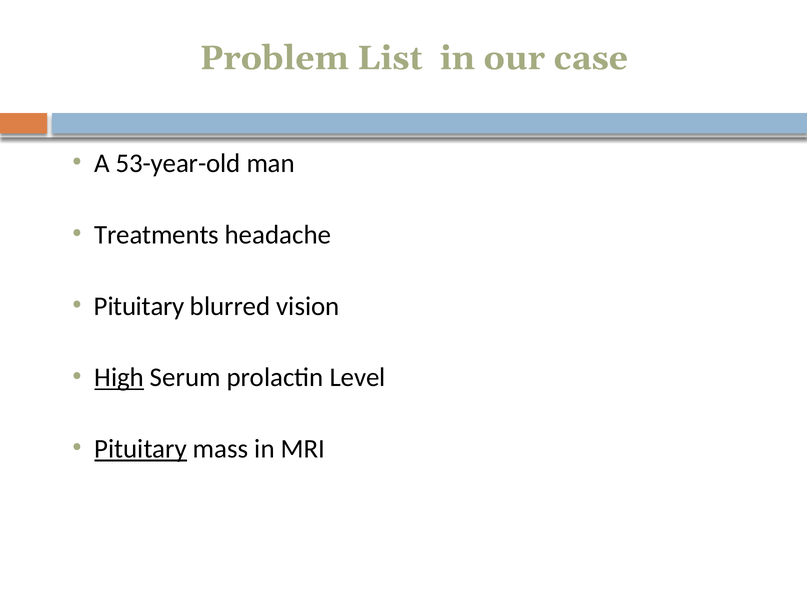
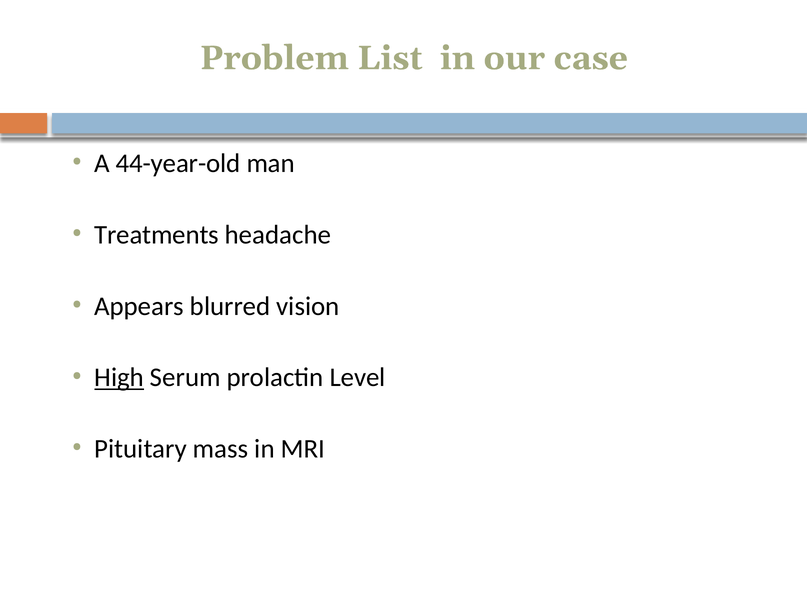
53-year-old: 53-year-old -> 44-year-old (178, 163)
Pituitary: Pituitary -> Appears (139, 306)
Pituitary underline: present -> none (141, 448)
